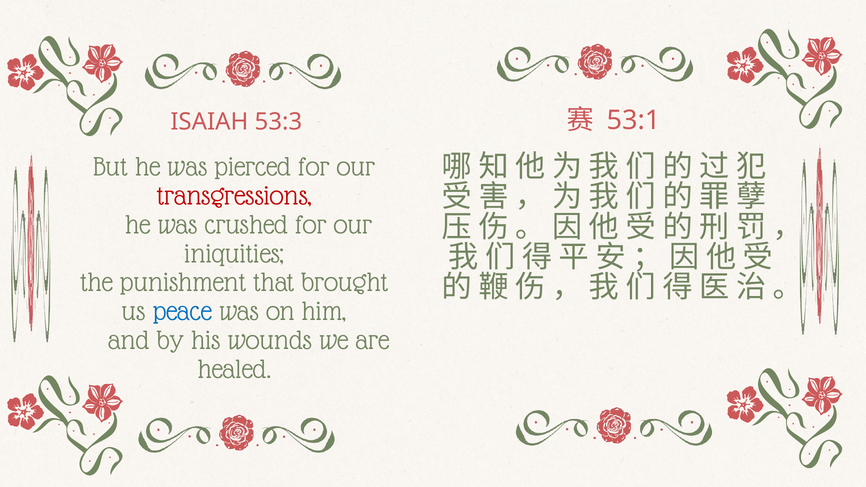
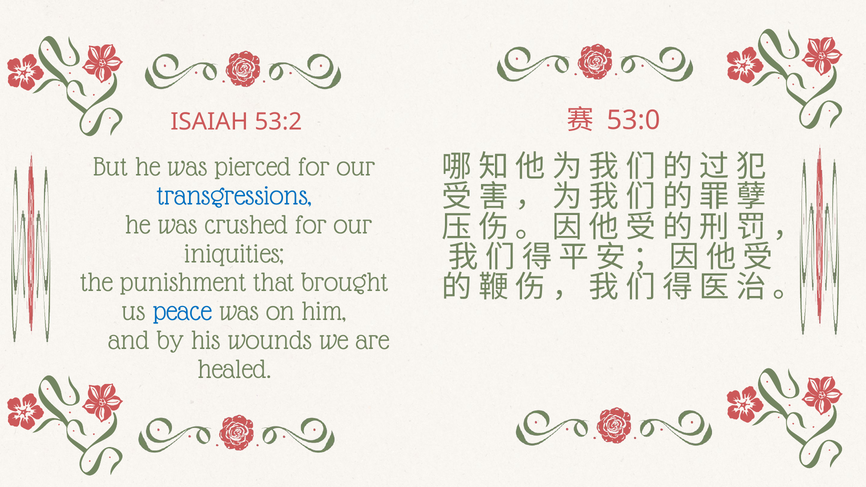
53:1: 53:1 -> 53:0 (633, 120)
53:3: 53:3 -> 53:2 (278, 122)
transgressions colour: red -> blue (234, 195)
